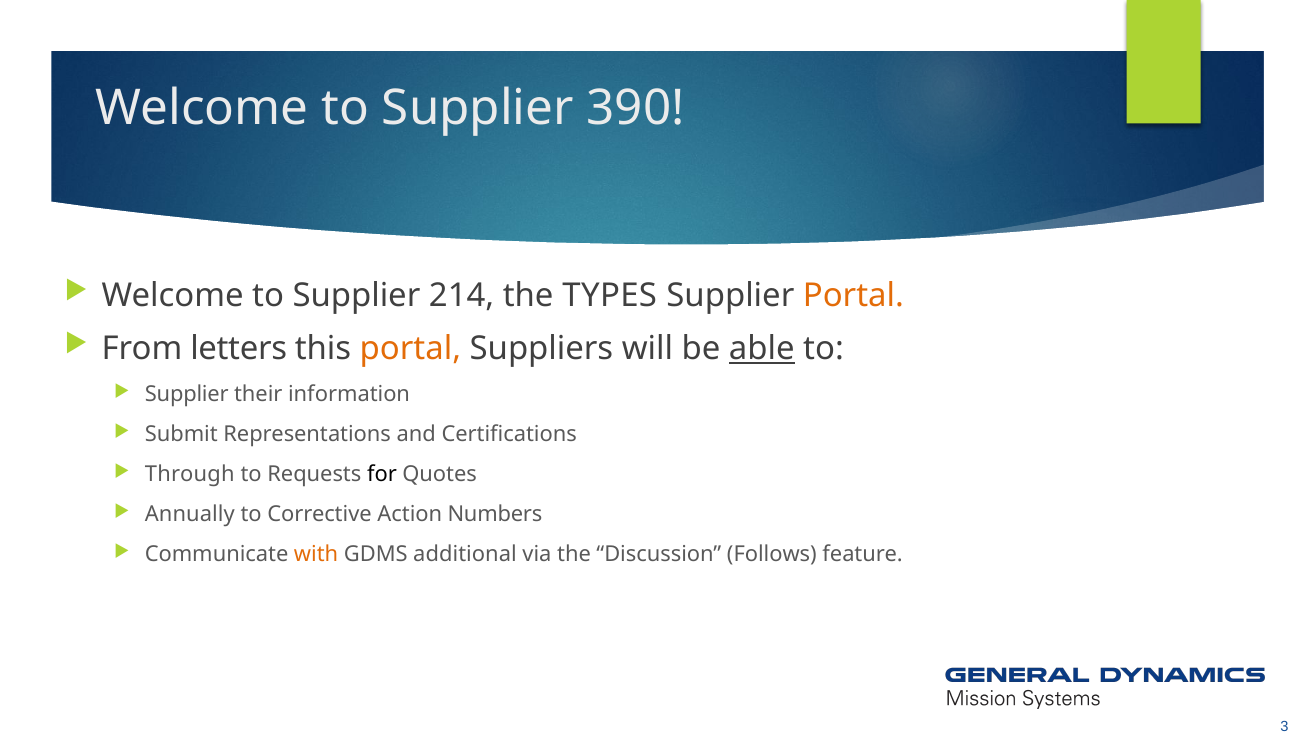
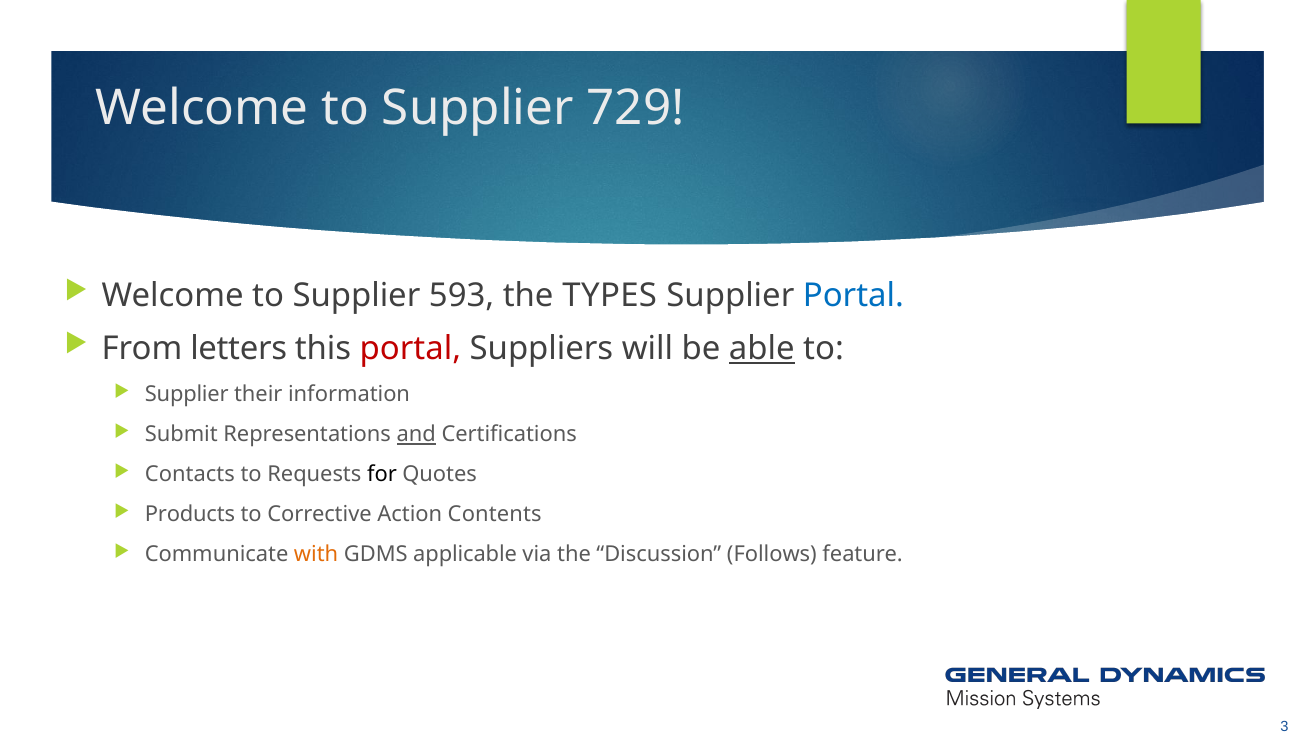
390: 390 -> 729 (636, 108)
214: 214 -> 593 (462, 296)
Portal colour: orange -> blue (853, 296)
portal colour: orange -> red (410, 349)
and underline: none -> present (416, 435)
Through: Through -> Contacts (190, 475)
Annually: Annually -> Products (190, 515)
Numbers: Numbers -> Contents (495, 515)
additional: additional -> applicable (465, 555)
